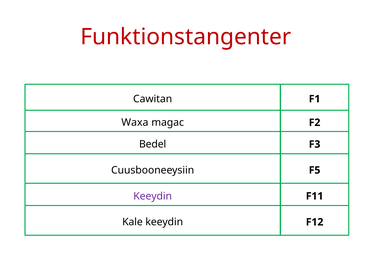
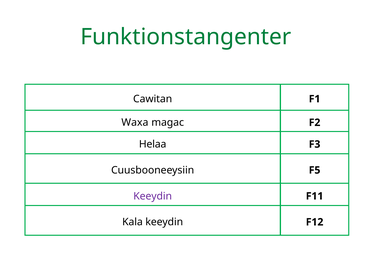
Funktionstangenter colour: red -> green (186, 37)
Bedel: Bedel -> Helaa (153, 144)
Kale: Kale -> Kala (132, 222)
